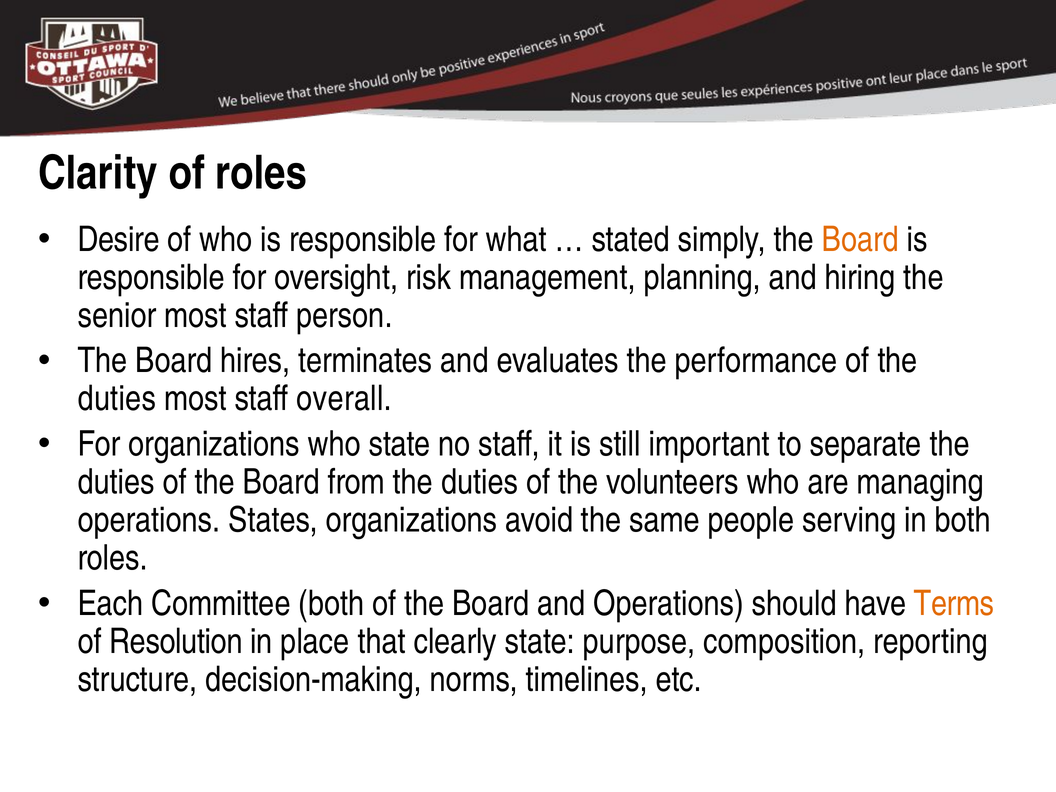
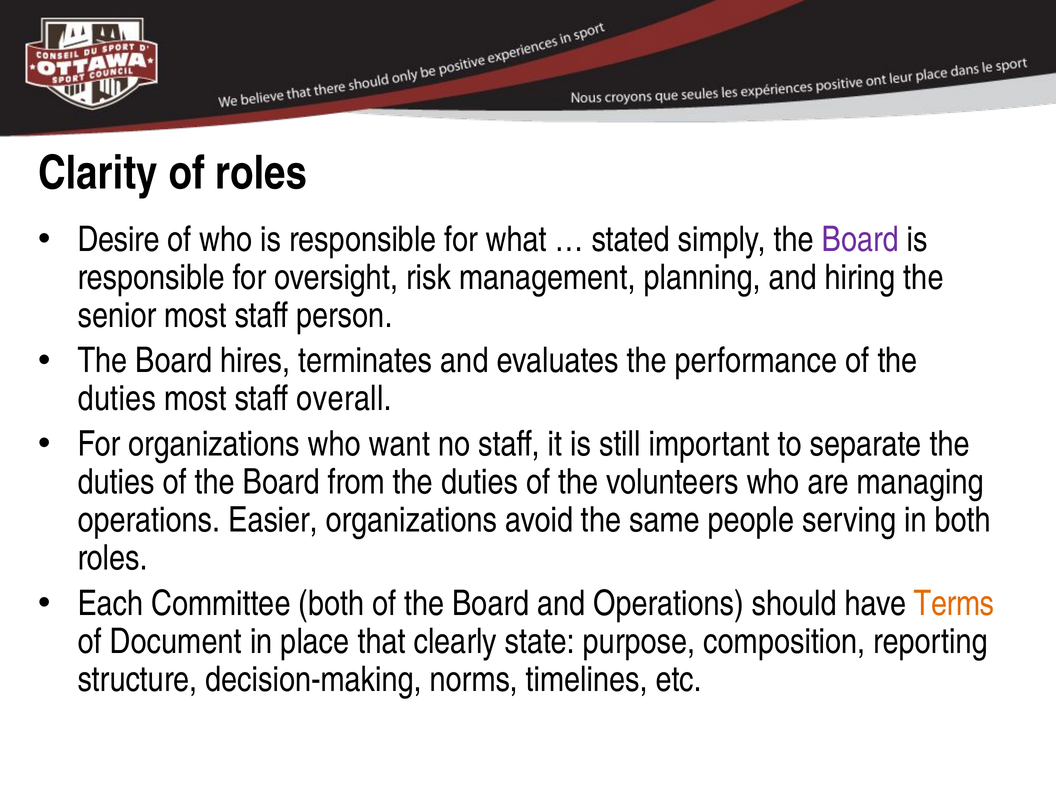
Board colour: orange -> purple (860, 239)
who state: state -> want (399, 444)
States: States -> Easier (273, 520)
Resolution: Resolution -> Document (176, 641)
